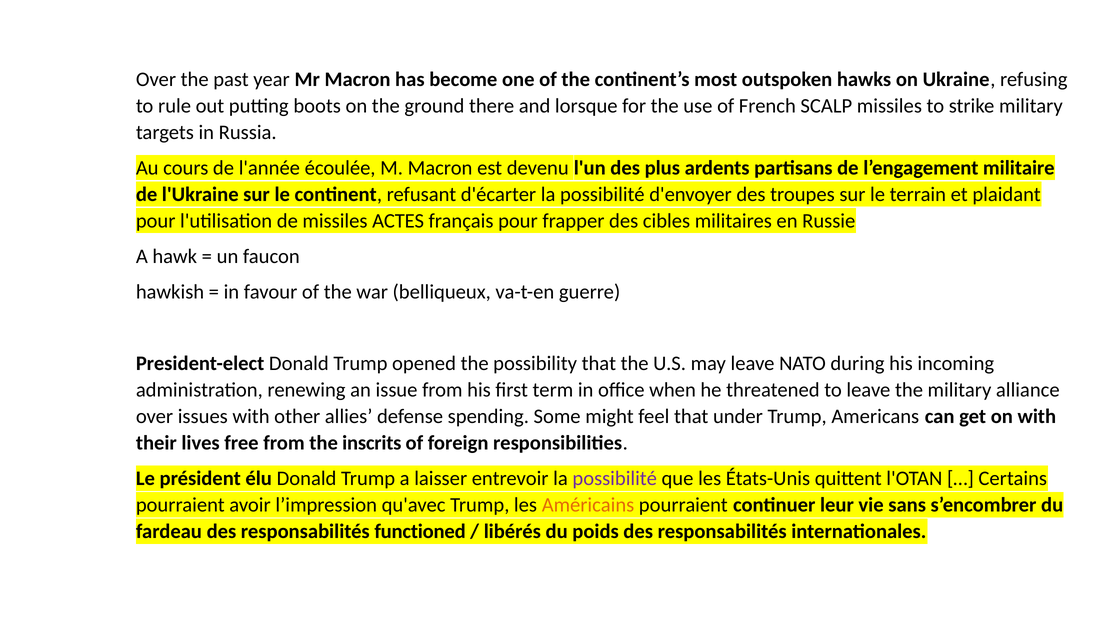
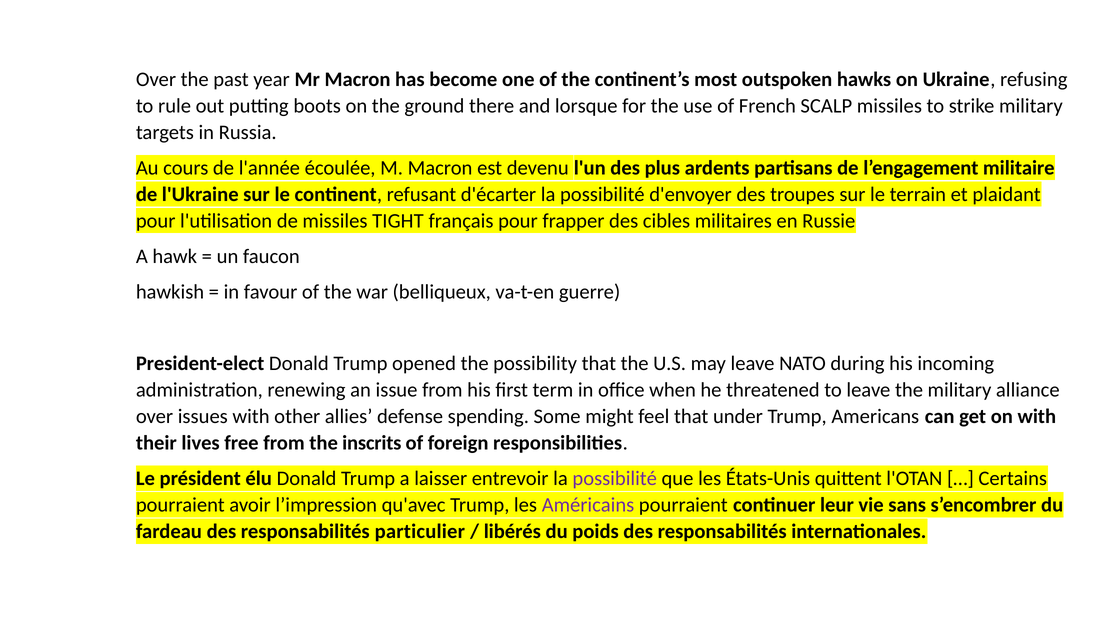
ACTES: ACTES -> TIGHT (398, 221)
Américains colour: orange -> purple (588, 505)
functioned: functioned -> particulier (420, 531)
